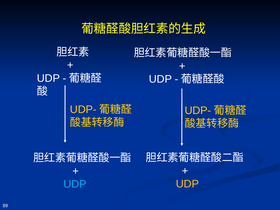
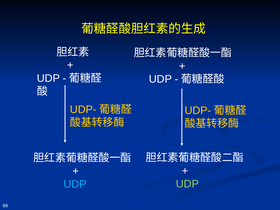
UDP colour: yellow -> light green (187, 184)
